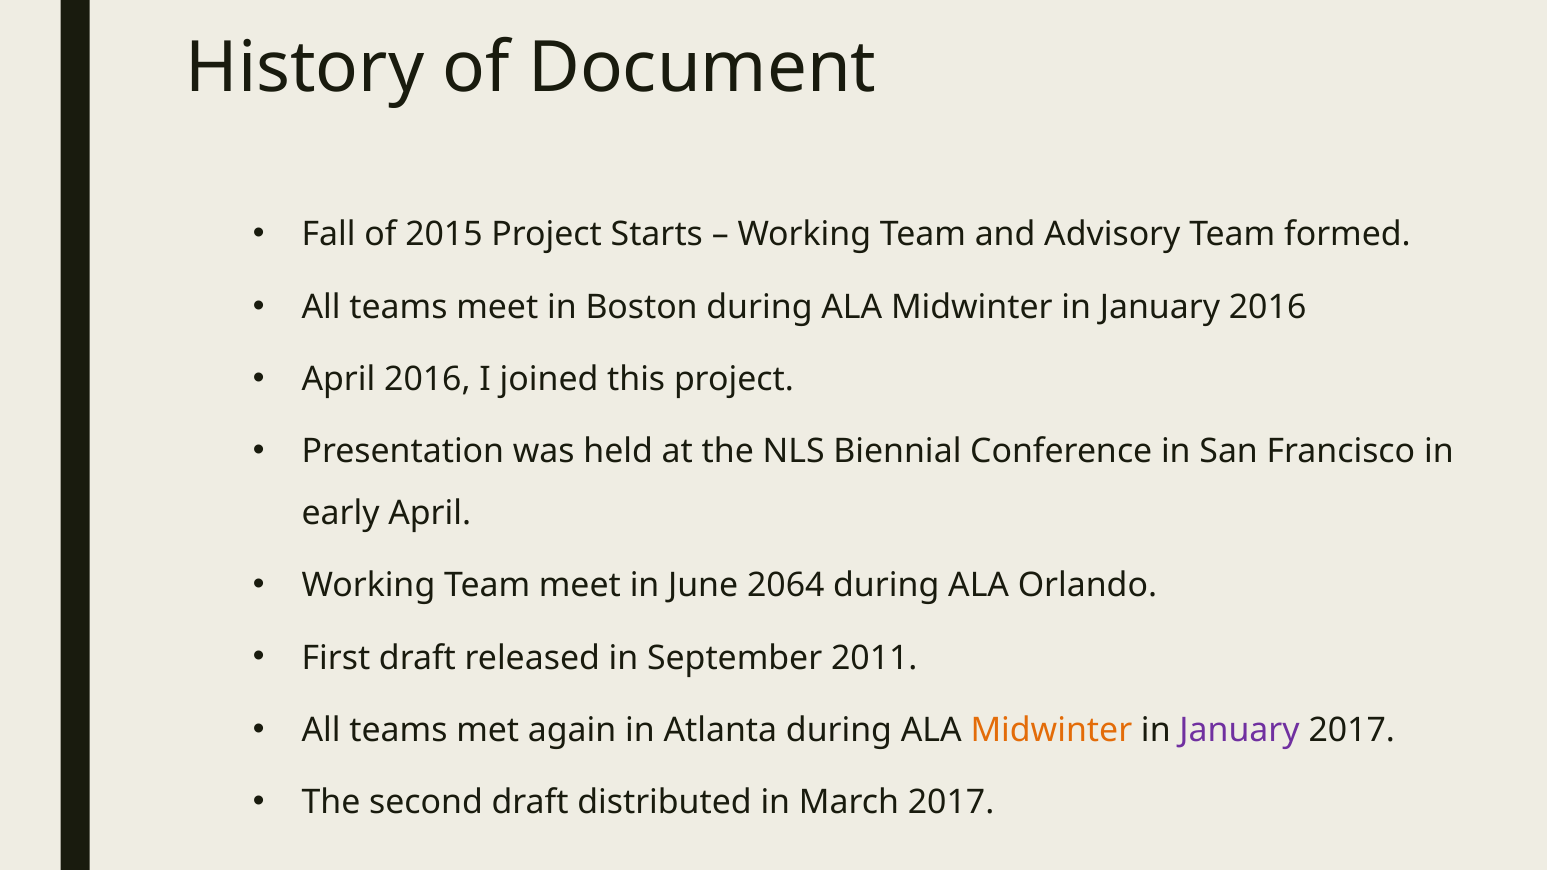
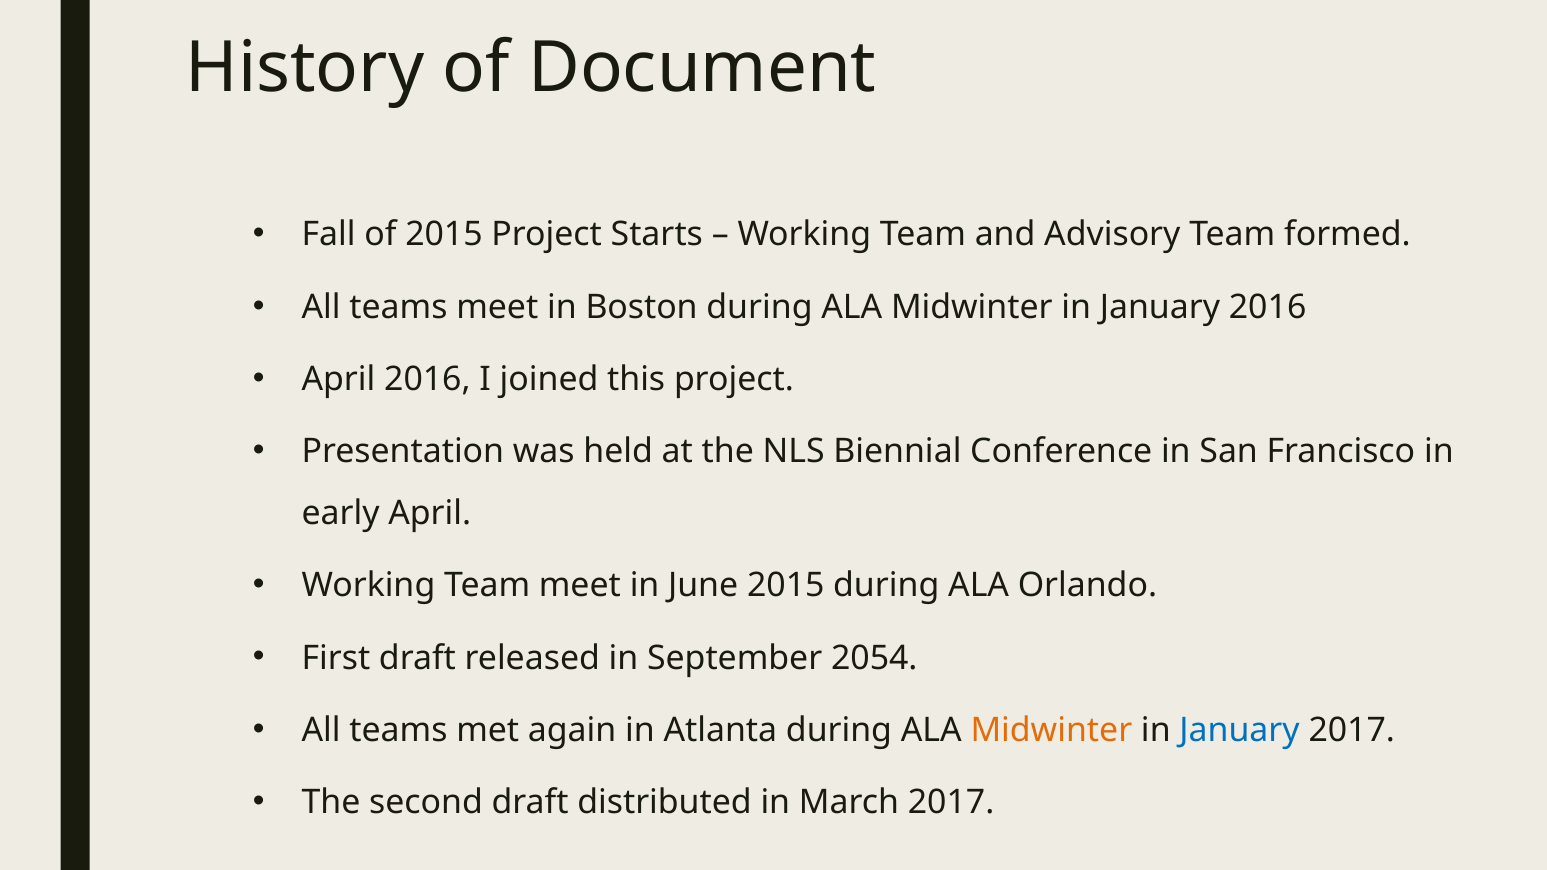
June 2064: 2064 -> 2015 (786, 586)
2011: 2011 -> 2054 (874, 658)
January colour: purple -> blue (1240, 730)
